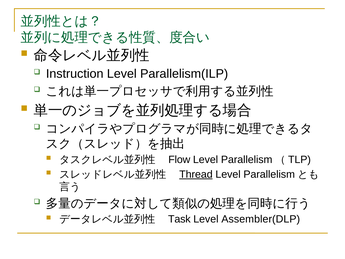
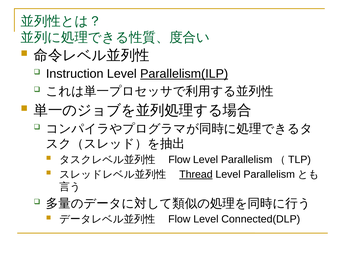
Parallelism(ILP underline: none -> present (184, 74)
Task: Task -> Flow (179, 219)
Assembler(DLP: Assembler(DLP -> Connected(DLP (261, 219)
